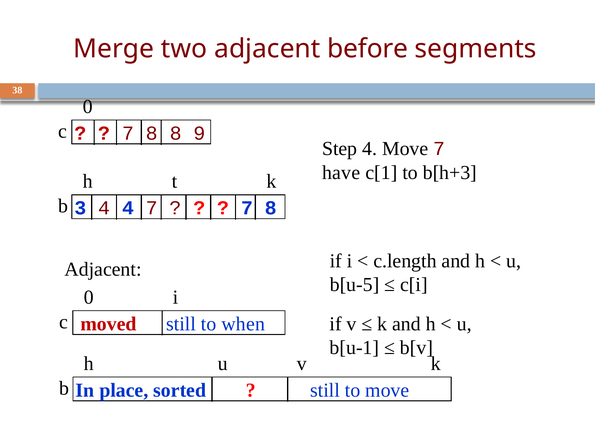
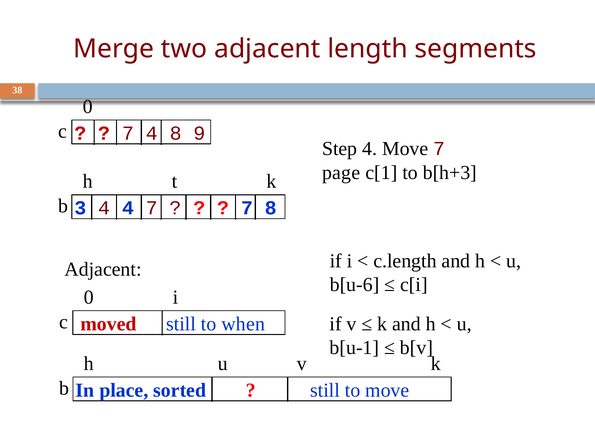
before: before -> length (368, 49)
8: 8 -> 4 (152, 133)
have: have -> page (341, 173)
b[u-5: b[u-5 -> b[u-6 (355, 285)
